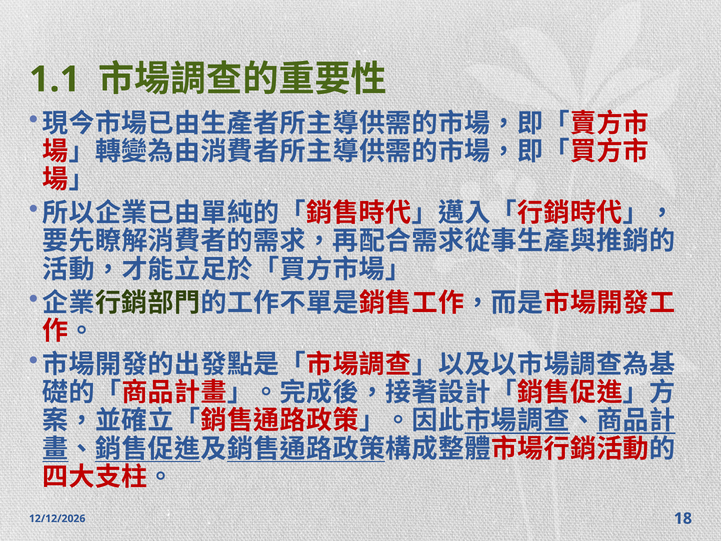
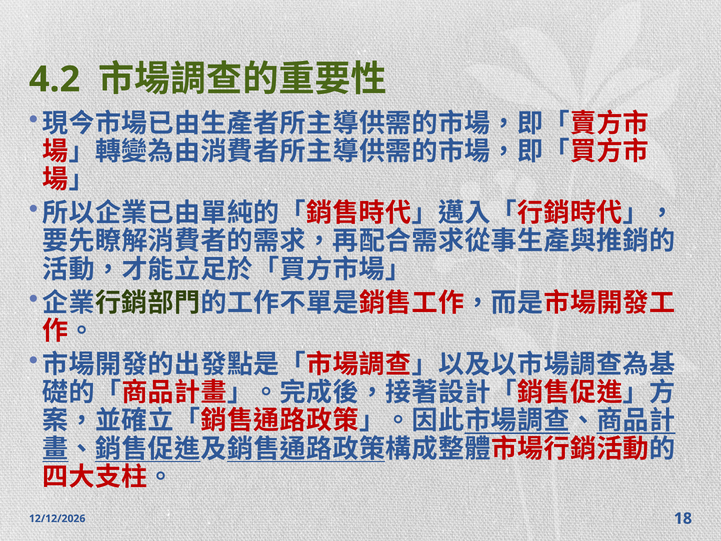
1.1: 1.1 -> 4.2 (55, 79)
